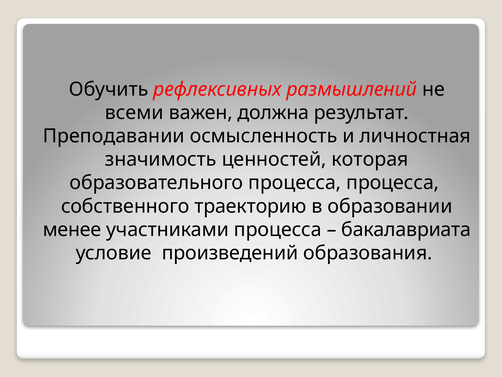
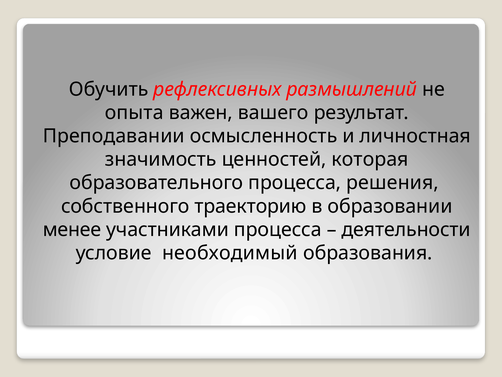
всеми: всеми -> опыта (134, 112)
должна: должна -> вашего (273, 112)
процесса процесса: процесса -> решения (393, 183)
бакалавриата: бакалавриата -> деятельности (406, 229)
произведений: произведений -> необходимый (230, 253)
